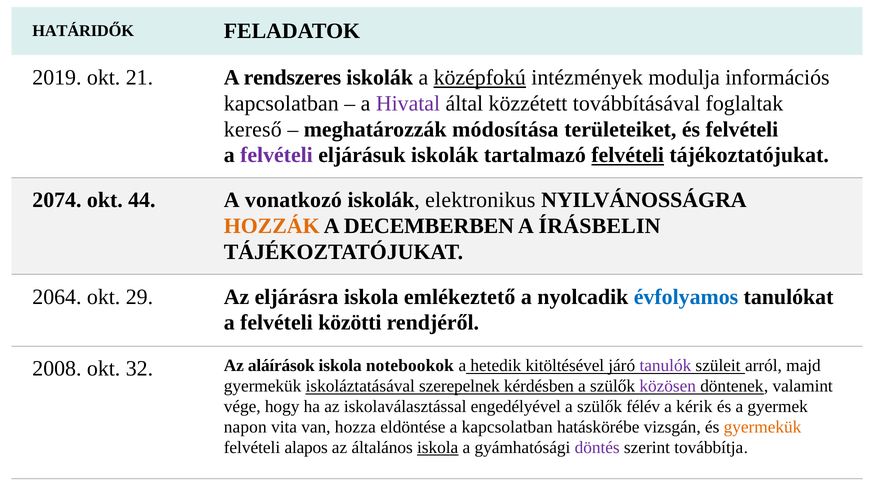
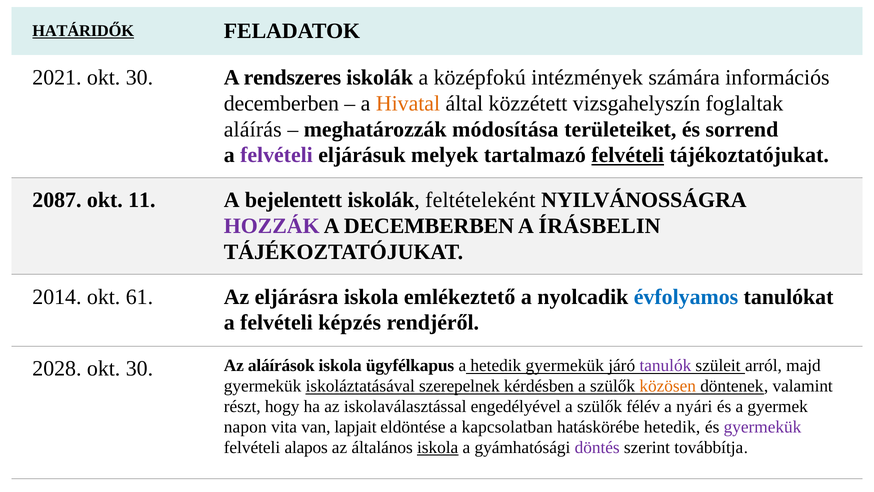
HATÁRIDŐK underline: none -> present (83, 31)
2019: 2019 -> 2021 (57, 78)
21: 21 -> 30 (139, 78)
középfokú underline: present -> none (480, 78)
modulja: modulja -> számára (684, 78)
kapcsolatban: kapcsolatban -> decemberben (281, 103)
Hivatal colour: purple -> orange (408, 103)
továbbításával: továbbításával -> vizsgahelyszín (637, 103)
kereső: kereső -> aláírás (253, 129)
és felvételi: felvételi -> sorrend (742, 129)
eljárásuk iskolák: iskolák -> melyek (445, 155)
2074: 2074 -> 2087 (57, 200)
44: 44 -> 11 (142, 200)
vonatkozó: vonatkozó -> bejelentett (294, 200)
elektronikus: elektronikus -> feltételeként (480, 200)
HOZZÁK colour: orange -> purple (272, 226)
2064: 2064 -> 2014 (57, 297)
29: 29 -> 61 (139, 297)
közötti: közötti -> képzés (350, 322)
2008: 2008 -> 2028 (57, 368)
32: 32 -> 30 (139, 368)
notebookok: notebookok -> ügyfélkapus (410, 365)
hetedik kitöltésével: kitöltésével -> gyermekük (565, 365)
közösen colour: purple -> orange (668, 386)
vége: vége -> részt (242, 406)
kérik: kérik -> nyári (694, 406)
hozza: hozza -> lapjait (356, 427)
hatáskörébe vizsgán: vizsgán -> hetedik (672, 427)
gyermekük colour: orange -> purple (762, 427)
